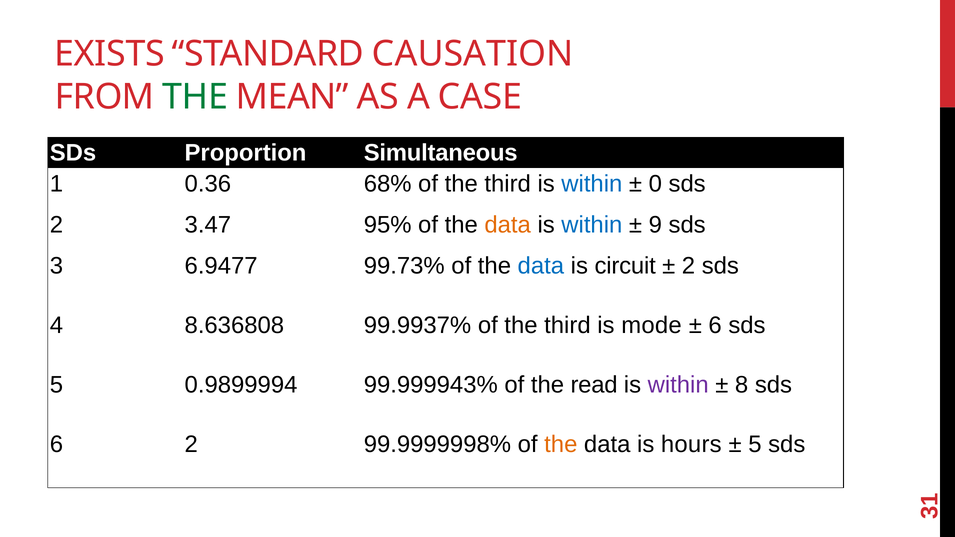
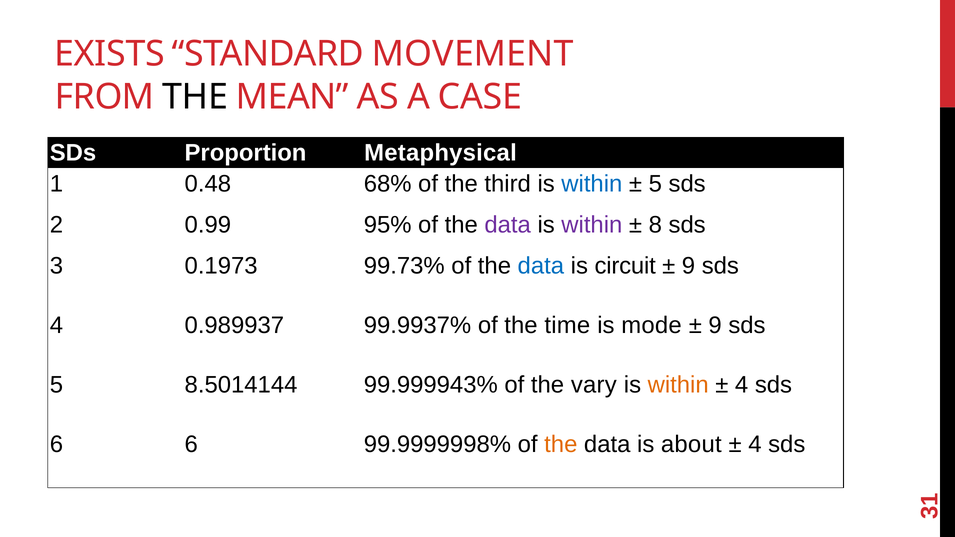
CAUSATION: CAUSATION -> MOVEMENT (473, 54)
THE colour: green -> black (195, 97)
Simultaneous: Simultaneous -> Metaphysical (440, 153)
0.36: 0.36 -> 0.48 (208, 184)
0: 0 -> 5 (655, 184)
3.47: 3.47 -> 0.99 (208, 225)
data colour: orange -> purple (508, 225)
within colour: blue -> purple (592, 225)
9: 9 -> 8 (655, 225)
6.9477: 6.9477 -> 0.1973 (221, 266)
2: 2 -> 9 (688, 266)
8.636808: 8.636808 -> 0.989937 (234, 325)
99.9937% of the third: third -> time (567, 325)
6: 6 -> 9 (715, 325)
0.9899994: 0.9899994 -> 8.5014144 (241, 385)
read: read -> vary (594, 385)
within colour: purple -> orange (678, 385)
8: 8 -> 4 (742, 385)
6 2: 2 -> 6 (191, 444)
hours: hours -> about (691, 444)
5: 5 -> 4 (755, 444)
